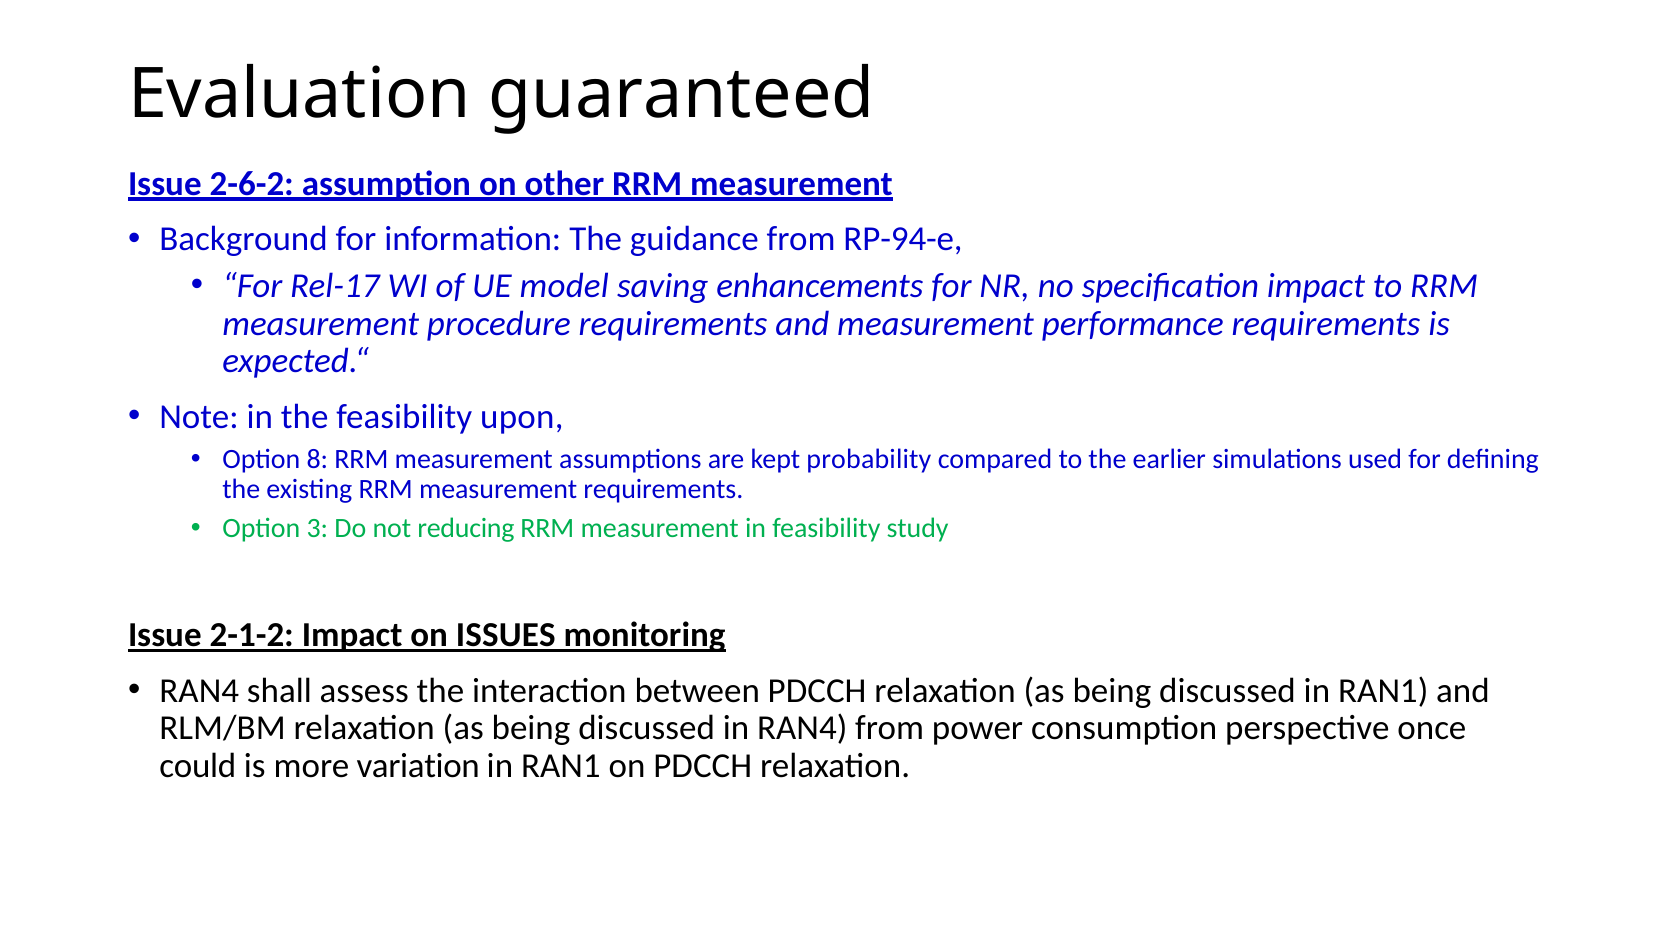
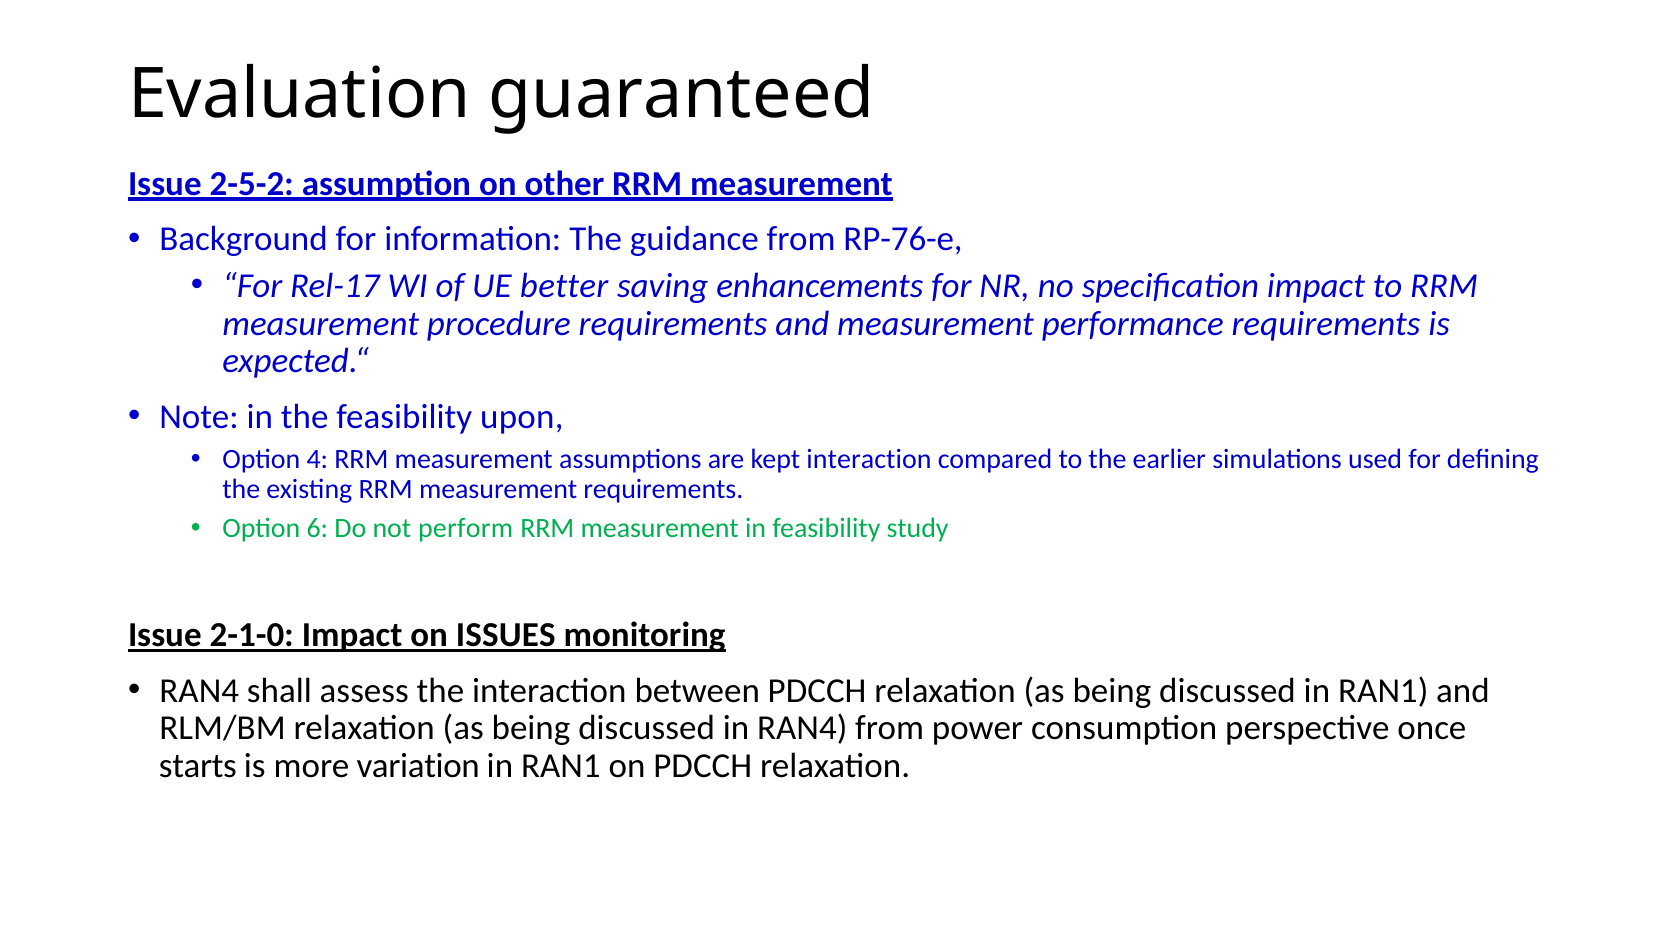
2-6-2: 2-6-2 -> 2-5-2 (252, 184)
RP-94-e: RP-94-e -> RP-76-e (903, 239)
model: model -> better (564, 286)
8: 8 -> 4 (317, 460)
kept probability: probability -> interaction (869, 460)
3: 3 -> 6 (317, 529)
reducing: reducing -> perform (466, 529)
2-1-2: 2-1-2 -> 2-1-0 (252, 635)
could: could -> starts (198, 766)
